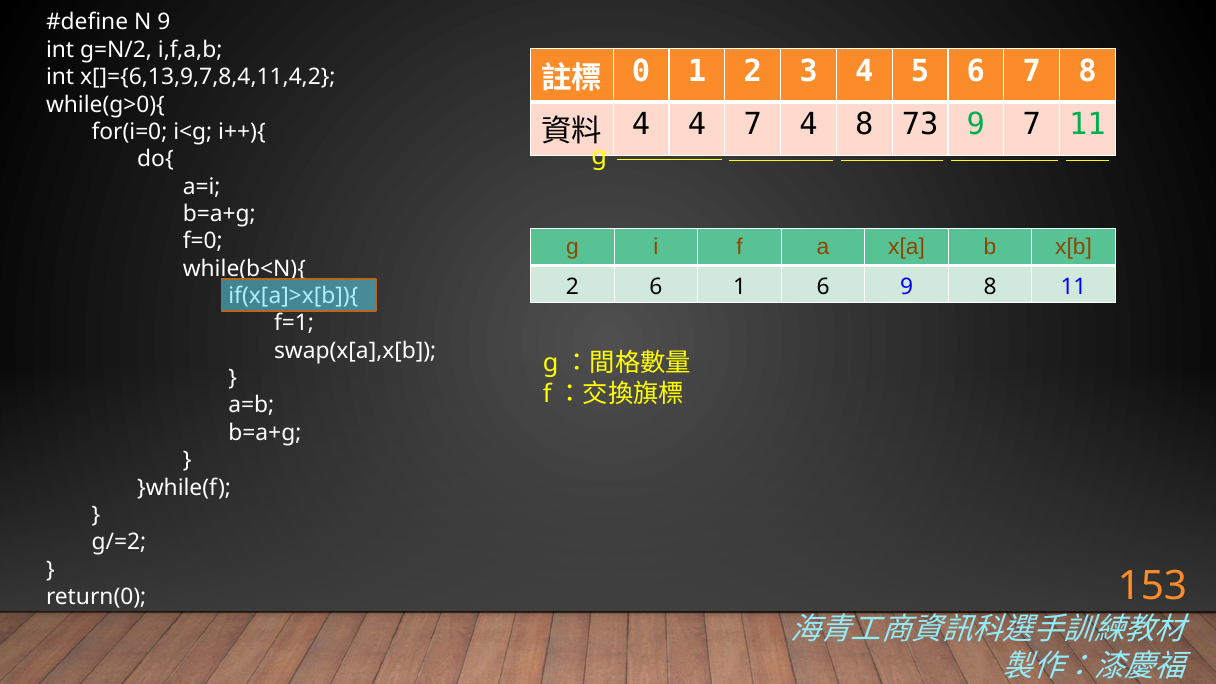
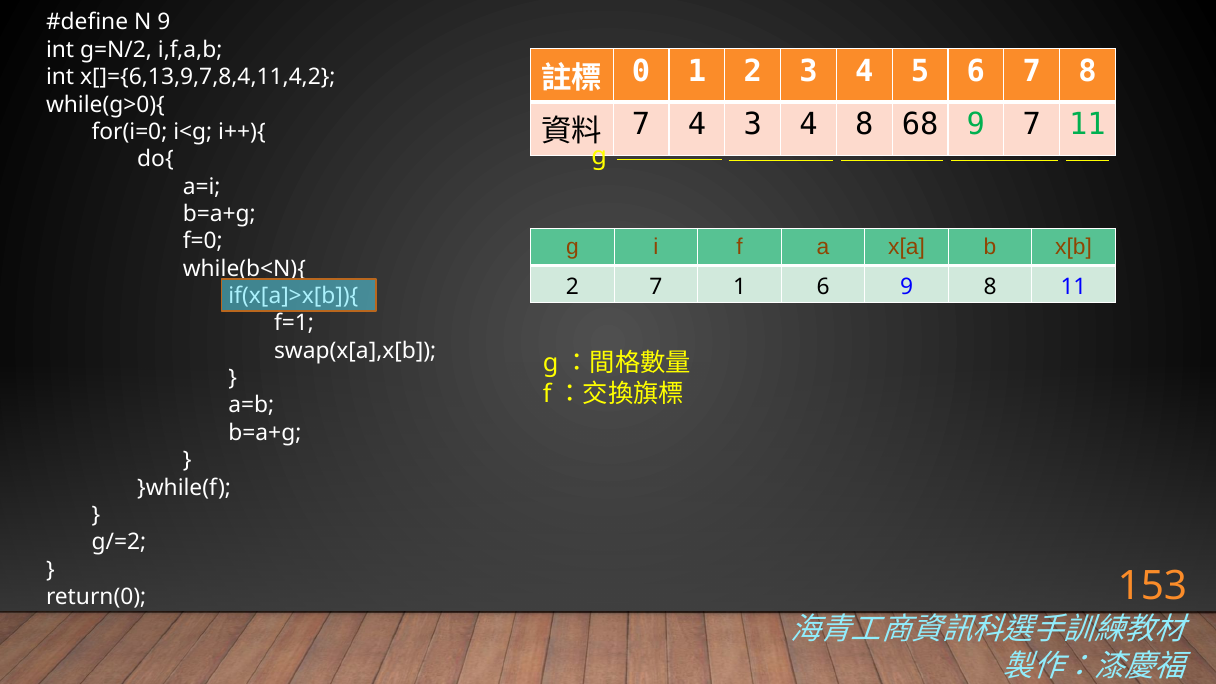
4: 4 -> 7 (641, 125)
4 7: 7 -> 3 (753, 125)
73: 73 -> 68 (920, 125)
2 6: 6 -> 7 (656, 287)
